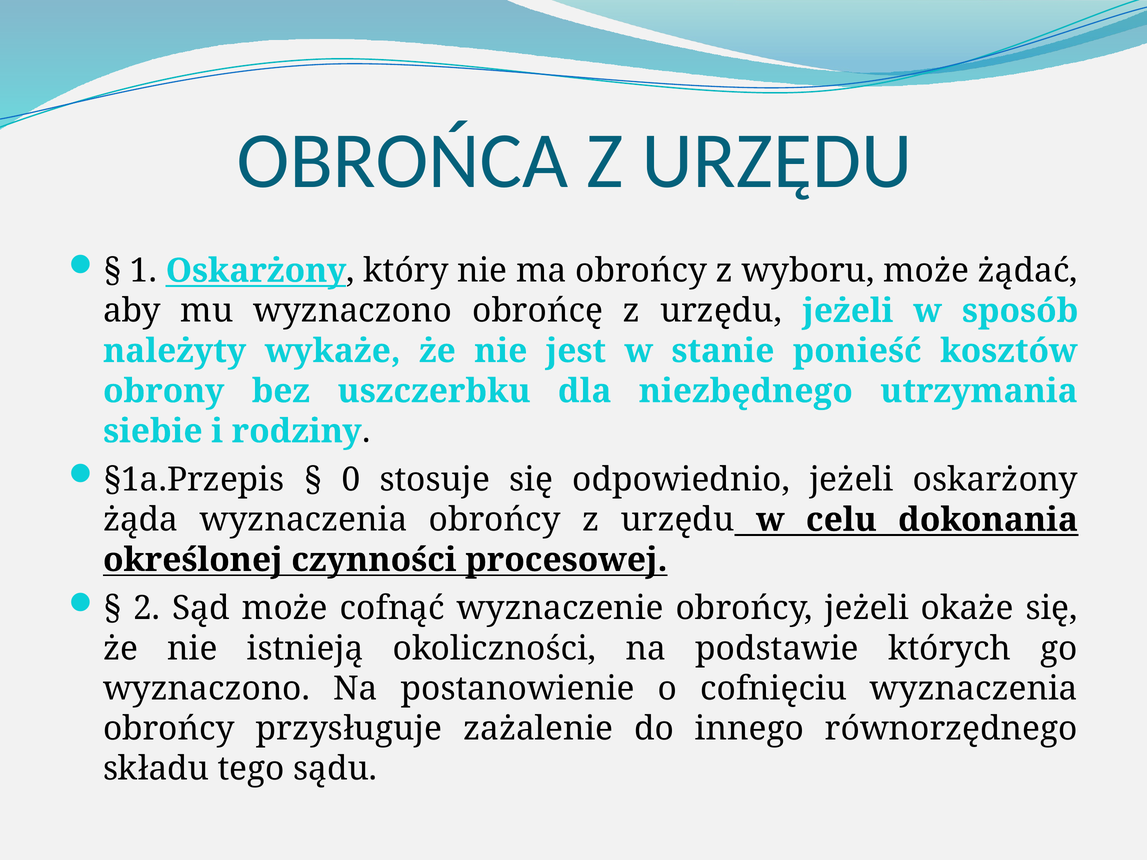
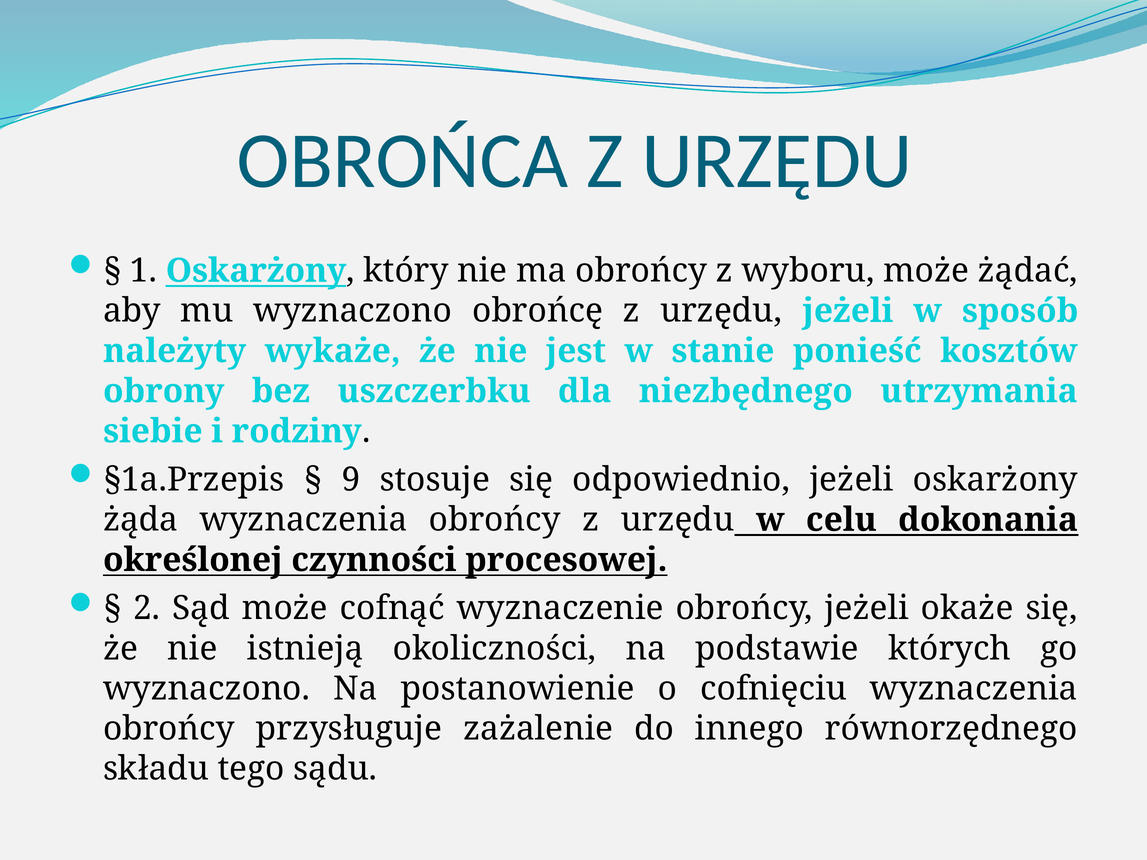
0: 0 -> 9 (351, 480)
